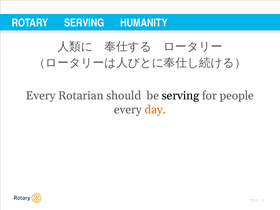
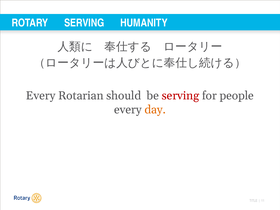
serving colour: black -> red (180, 96)
